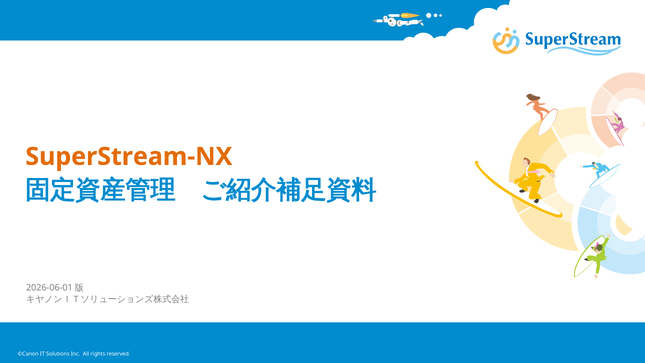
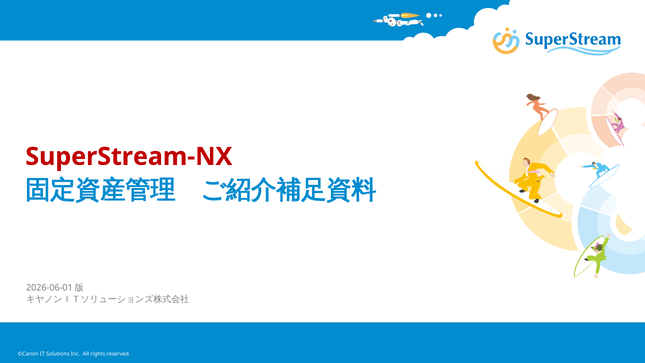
SuperStream-NX colour: orange -> red (129, 157)
